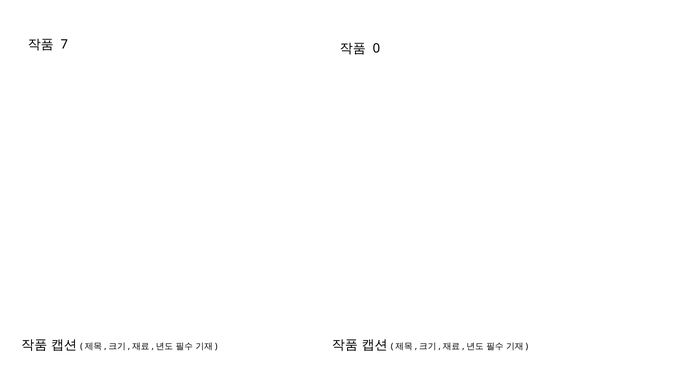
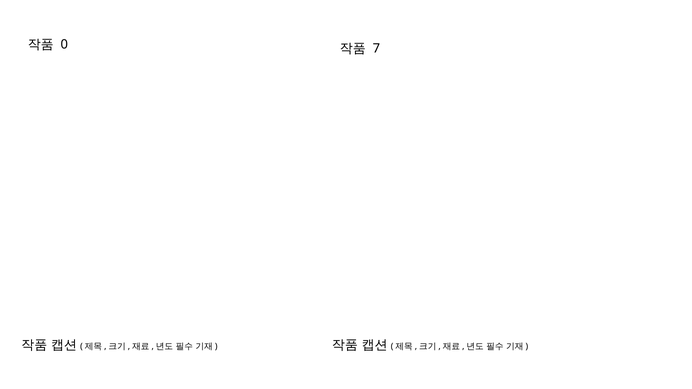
7: 7 -> 0 (64, 44)
0: 0 -> 7 (376, 48)
